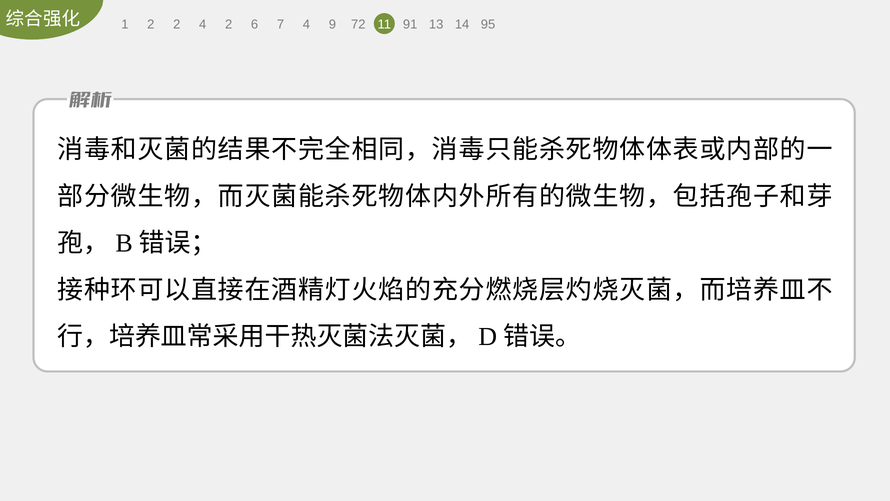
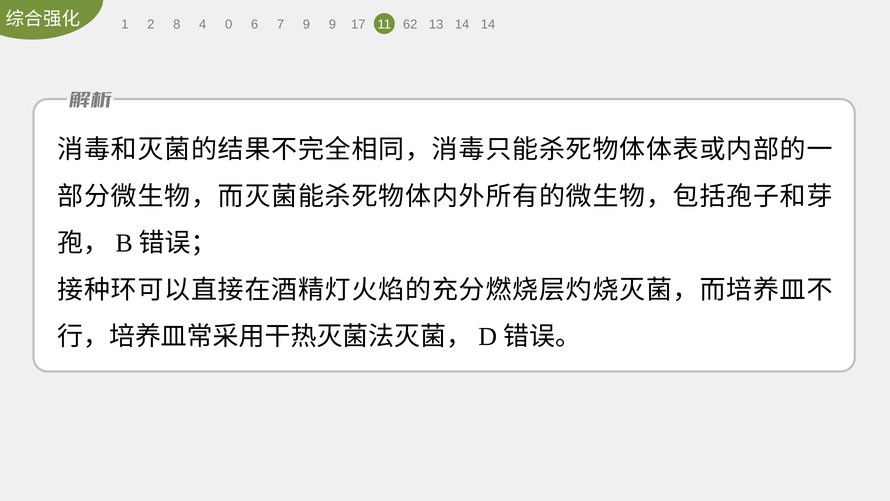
2 2: 2 -> 8 (177, 24)
4 2: 2 -> 0 (229, 24)
7 4: 4 -> 9 (306, 24)
72: 72 -> 17 (358, 24)
91: 91 -> 62 (410, 24)
14 95: 95 -> 14 (488, 24)
